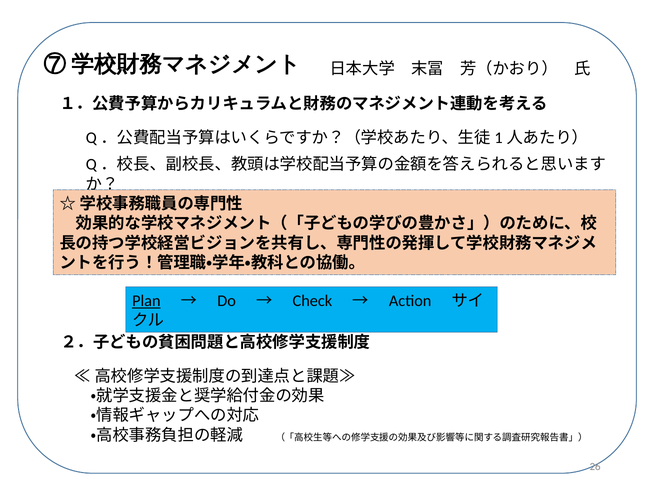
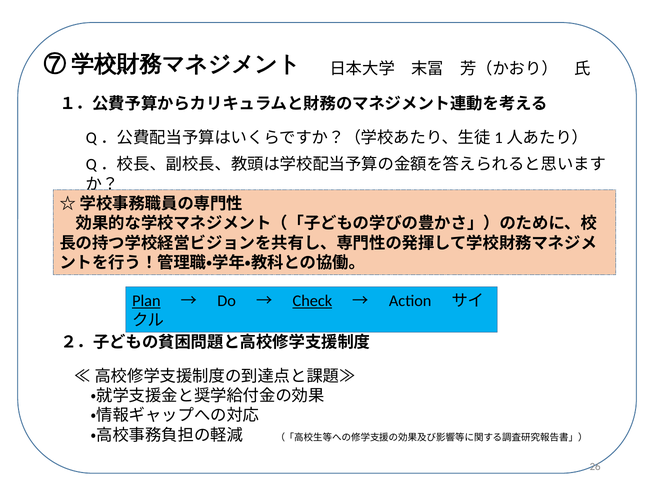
Check underline: none -> present (312, 301)
